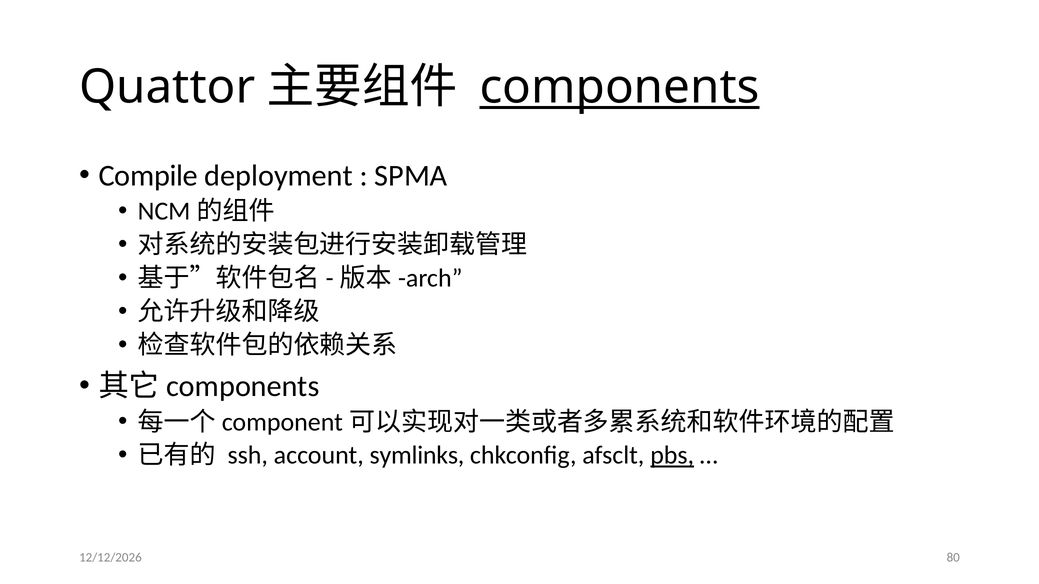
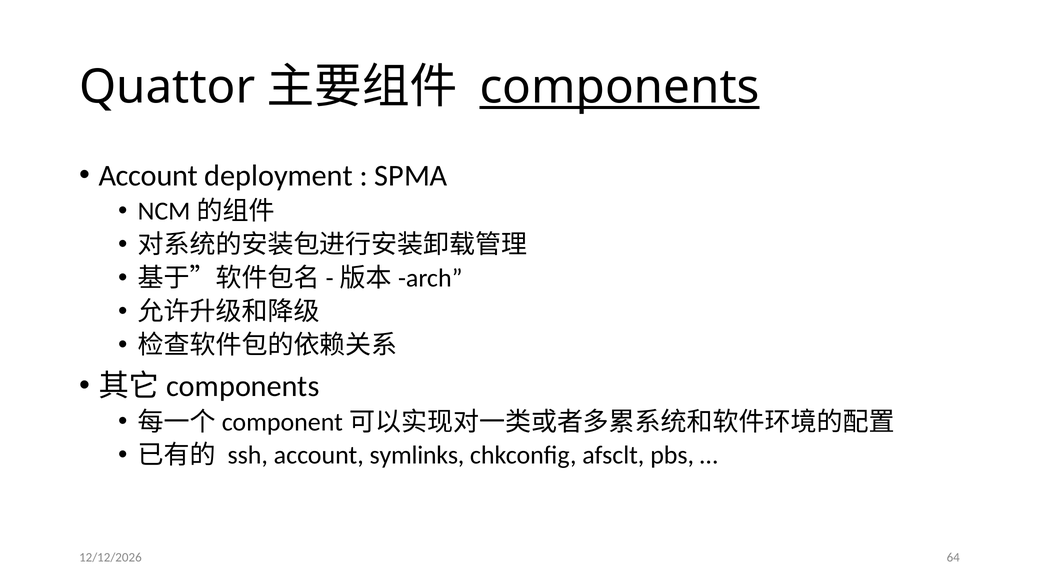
Compile: Compile -> Account (148, 176)
pbs underline: present -> none (672, 456)
80: 80 -> 64 (953, 558)
